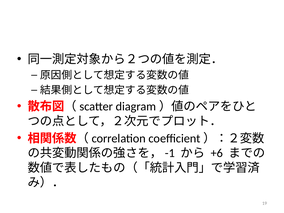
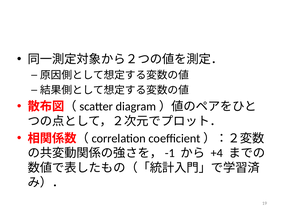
+6: +6 -> +4 (217, 153)
